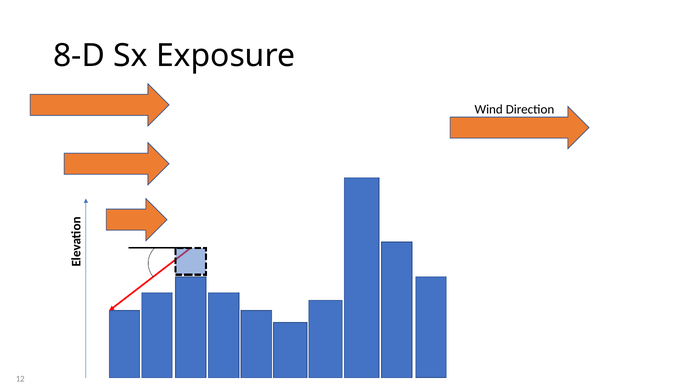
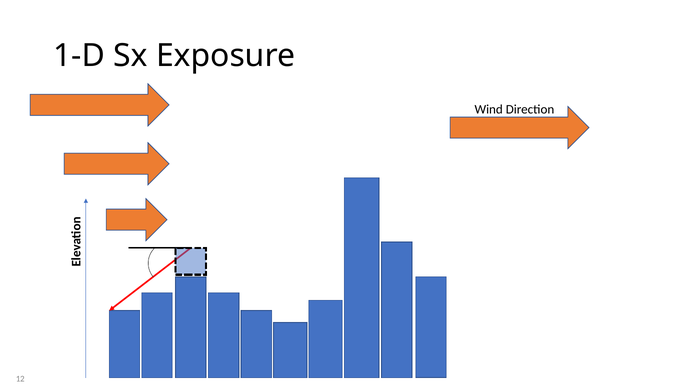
8-D: 8-D -> 1-D (79, 56)
